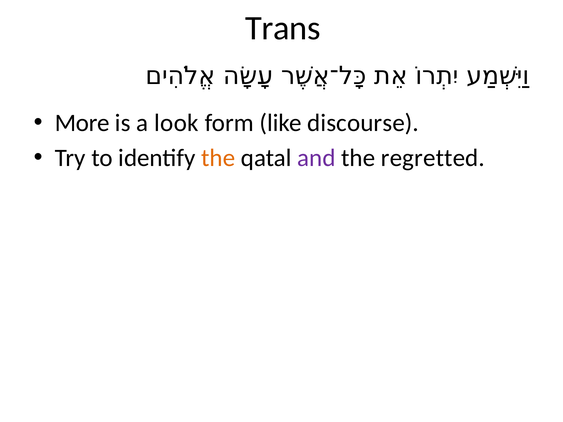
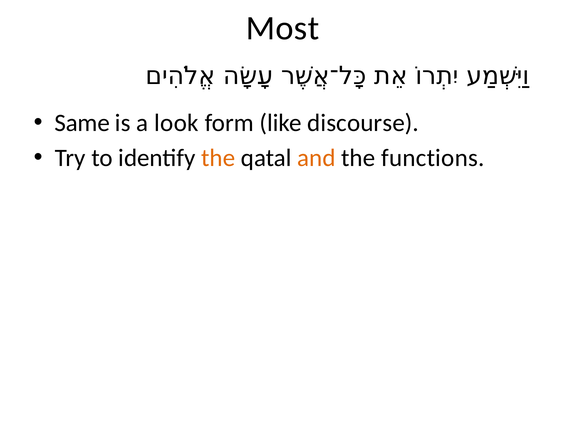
Trans: Trans -> Most (282, 28)
More: More -> Same (82, 123)
and colour: purple -> orange (316, 158)
regretted: regretted -> functions (433, 158)
